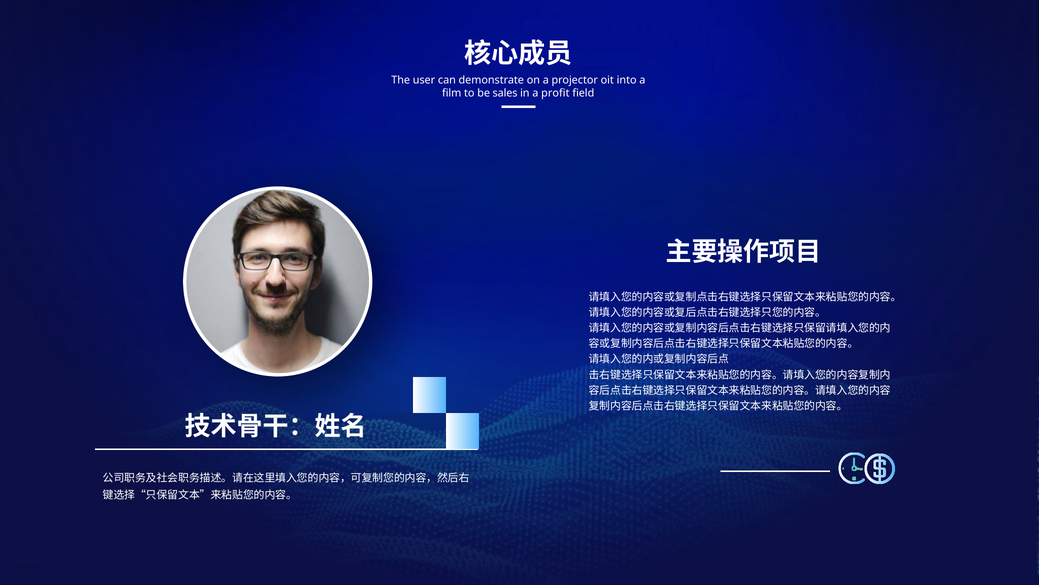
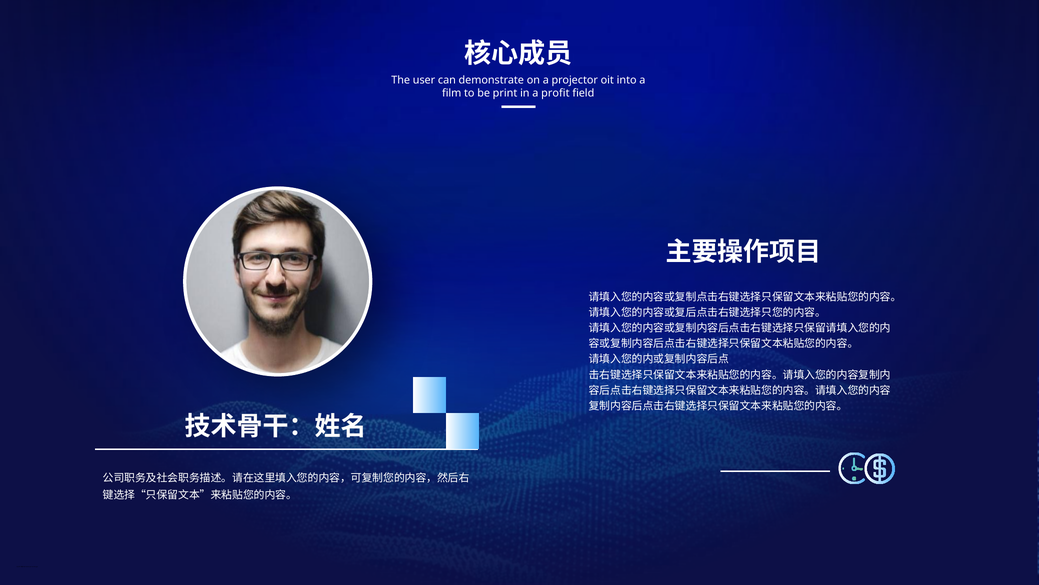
sales: sales -> print (505, 93)
